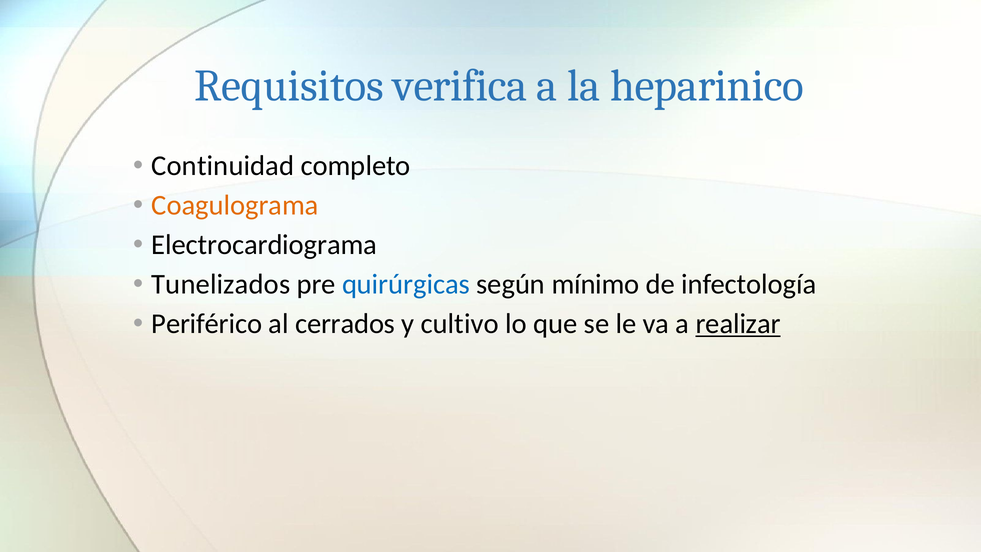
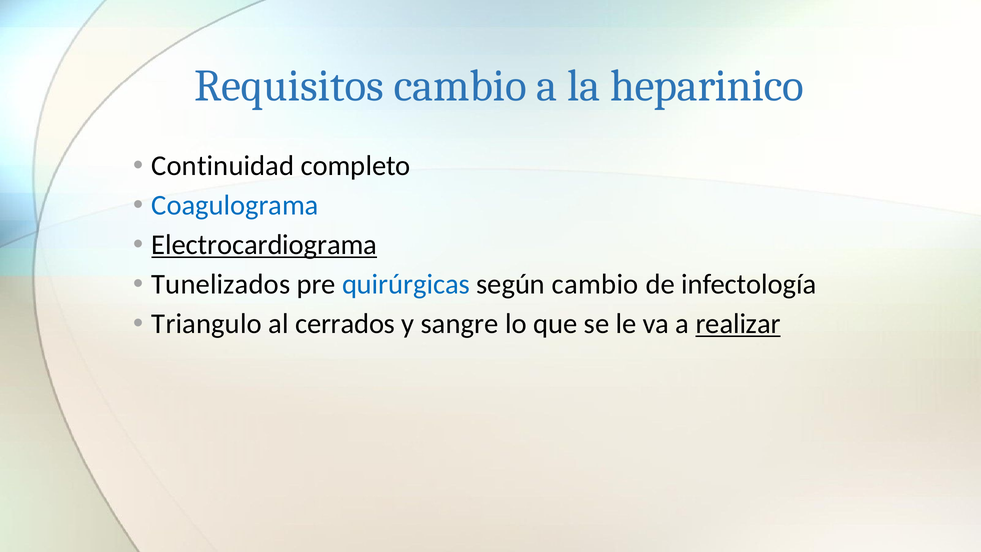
Requisitos verifica: verifica -> cambio (460, 86)
Coagulograma colour: orange -> blue (235, 205)
Electrocardiograma underline: none -> present (264, 245)
según mínimo: mínimo -> cambio (595, 284)
Periférico: Periférico -> Triangulo (207, 324)
cultivo: cultivo -> sangre (460, 324)
